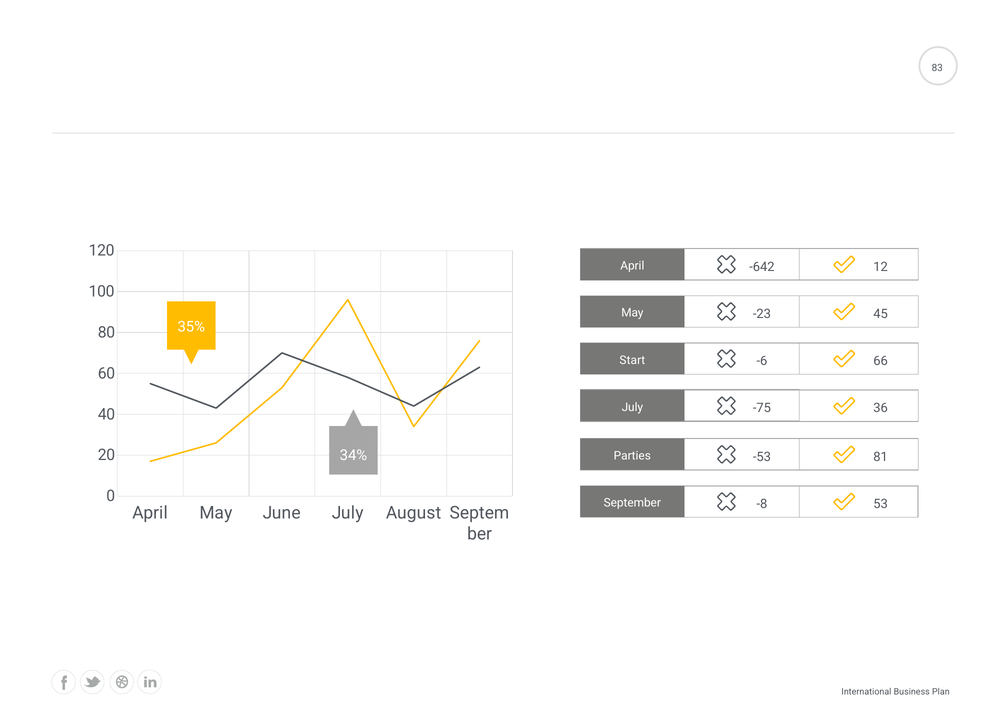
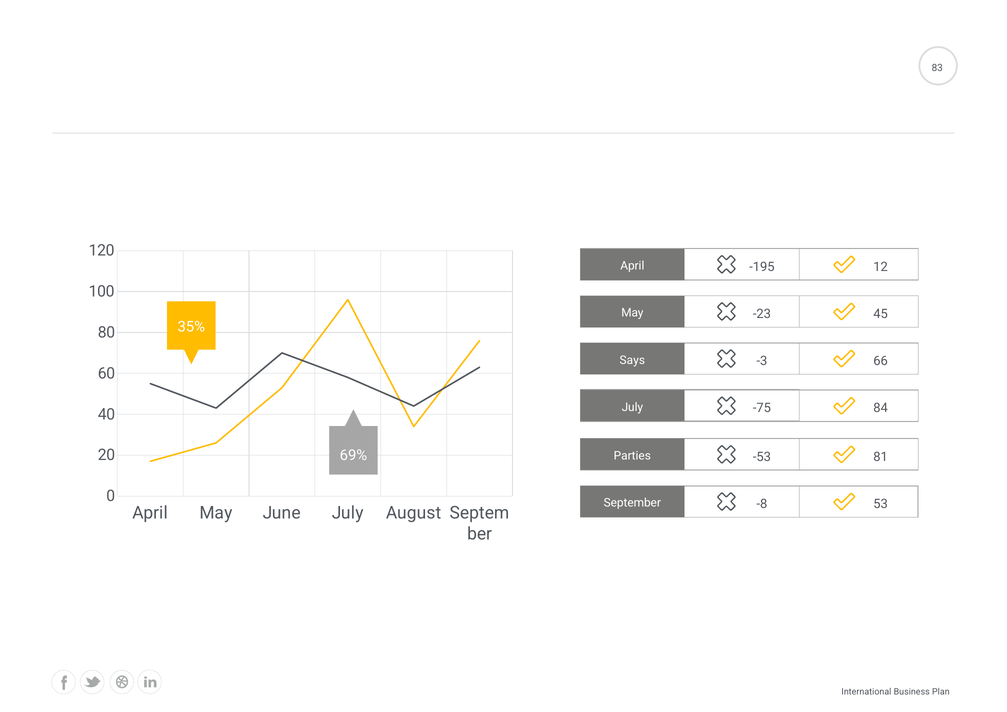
-642: -642 -> -195 (762, 267)
Start: Start -> Says (632, 360)
-6: -6 -> -3 (762, 361)
36: 36 -> 84 (881, 408)
34%: 34% -> 69% (353, 455)
